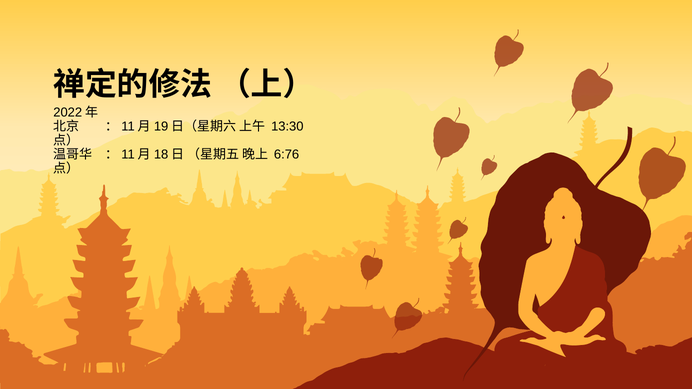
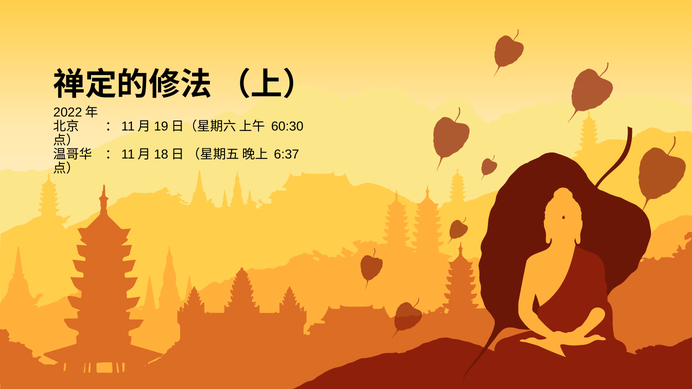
13:30: 13:30 -> 60:30 (287, 126)
6:76: 6:76 -> 6:37 (287, 154)
